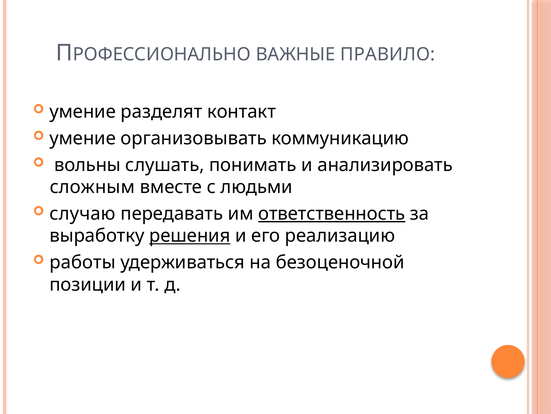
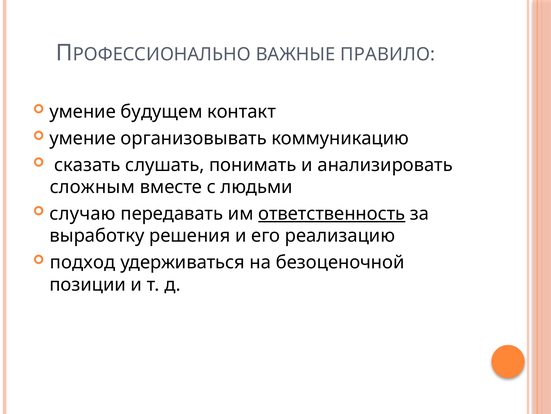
разделят: разделят -> будущем (162, 111)
вольны: вольны -> сказать (87, 165)
решения underline: present -> none (190, 235)
работы: работы -> подход (83, 262)
